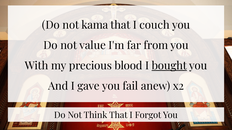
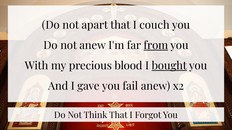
kama: kama -> apart (95, 25)
not value: value -> anew (93, 46)
from underline: none -> present (156, 46)
